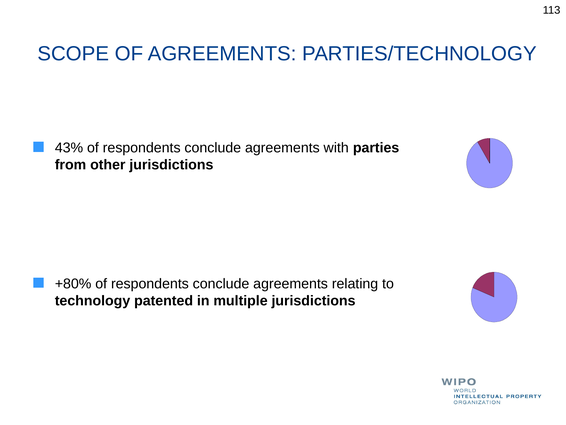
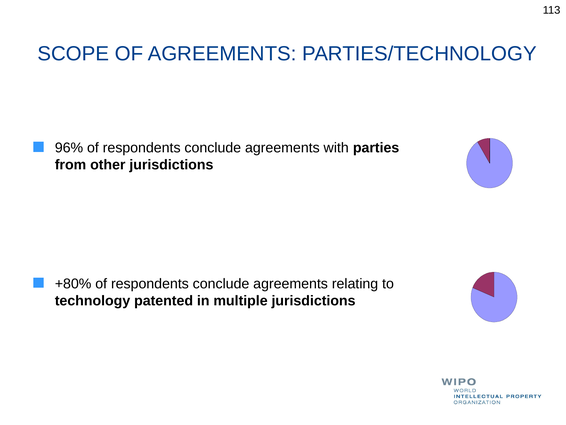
43%: 43% -> 96% (69, 148)
